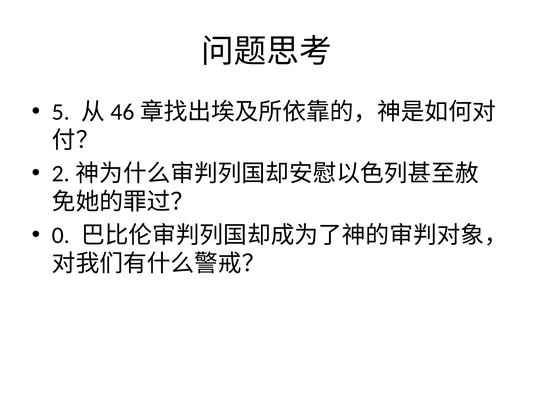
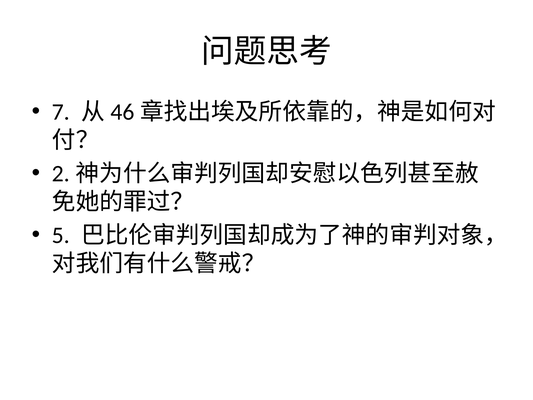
5: 5 -> 7 (61, 112)
0: 0 -> 5 (61, 235)
